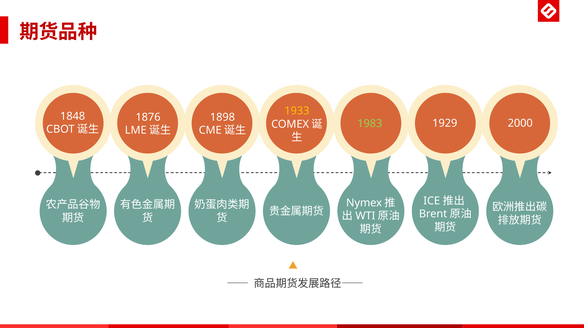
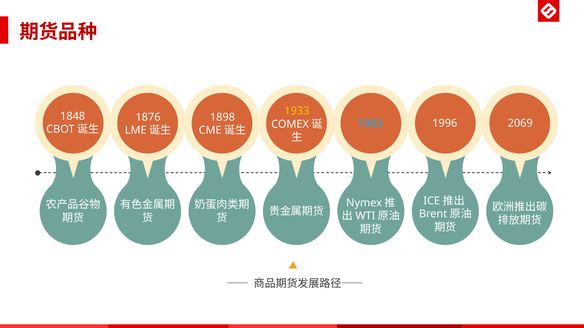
1929: 1929 -> 1996 (445, 123)
2000: 2000 -> 2069 (520, 123)
1983 colour: light green -> light blue (370, 124)
